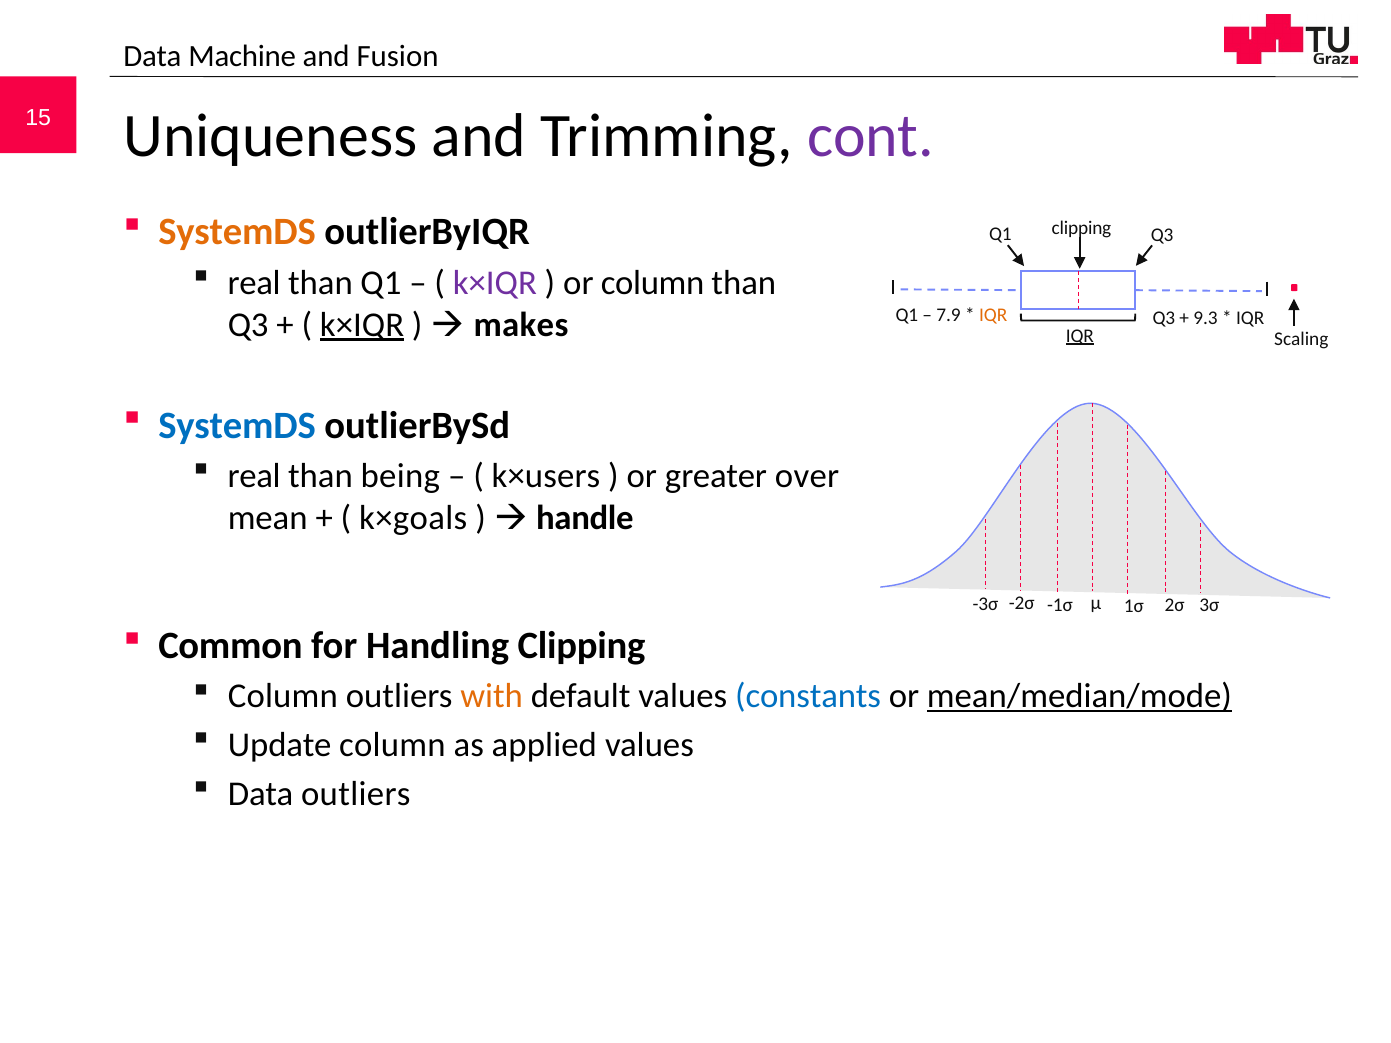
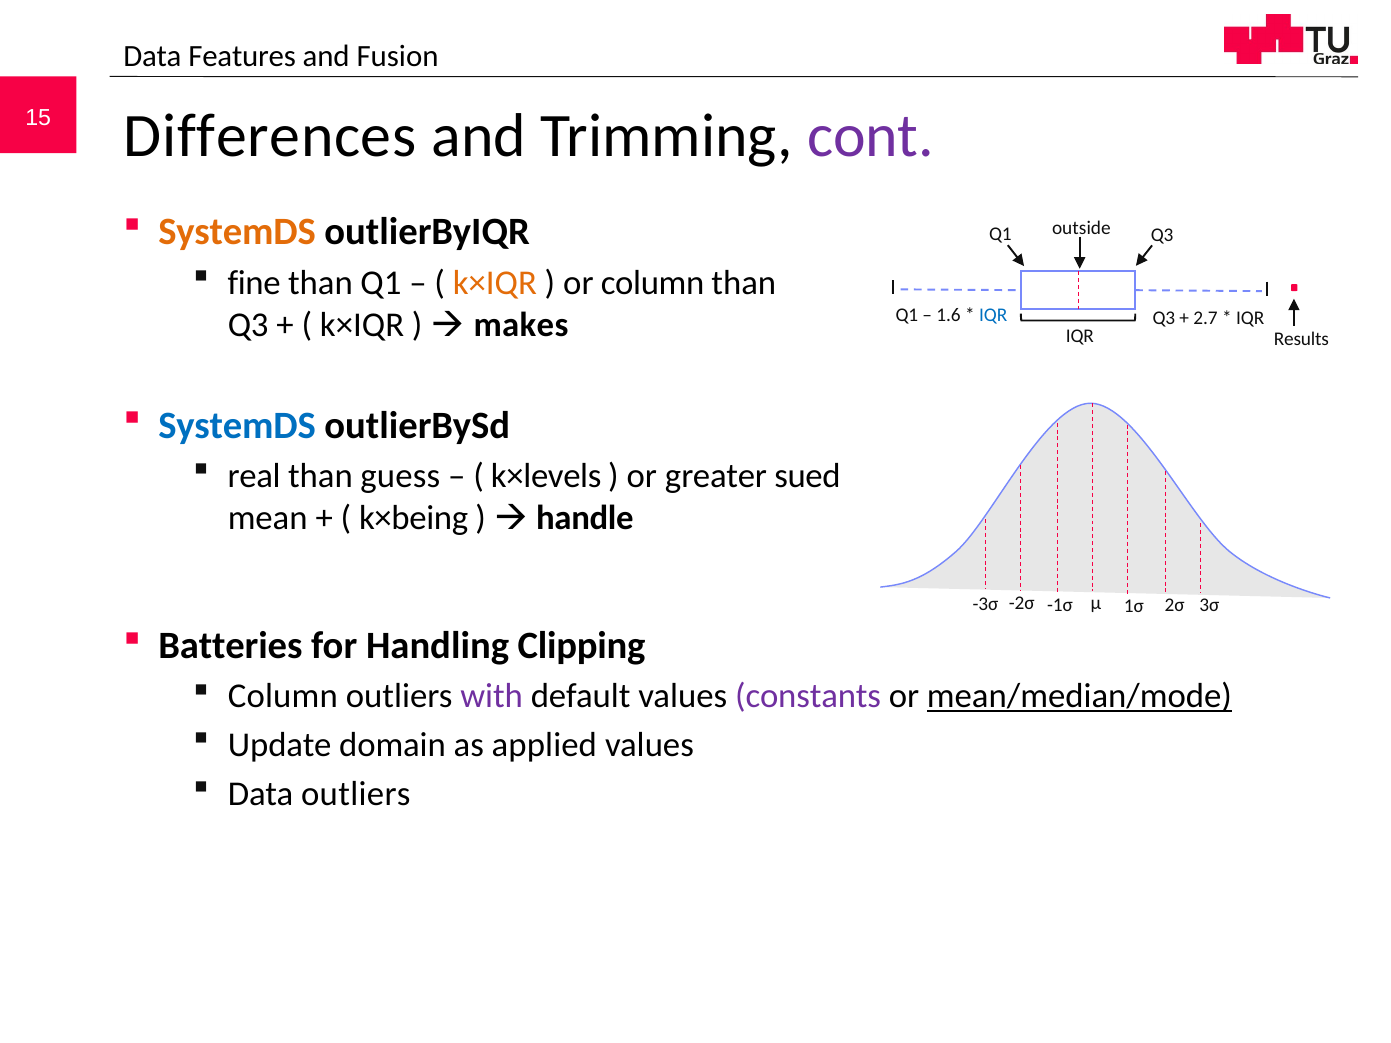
Machine: Machine -> Features (242, 57)
Uniqueness: Uniqueness -> Differences (270, 136)
clipping: clipping -> outside (1081, 228)
real: real -> fine (254, 283)
k×IQR colour: purple -> orange (495, 283)
7.9: 7.9 -> 1.6 (949, 315)
IQR colour: orange -> blue (993, 315)
9.3: 9.3 -> 2.7 (1206, 318)
k×IQR underline: present -> none (362, 325)
IQR underline: present -> none (1080, 336)
Scaling: Scaling -> Results (1301, 340)
being: being -> guess (400, 476)
k×users: k×users -> k×levels (546, 476)
over: over -> sued (807, 476)
k×goals: k×goals -> k×being (414, 518)
Common: Common -> Batteries (230, 646)
with colour: orange -> purple (492, 696)
constants colour: blue -> purple (808, 696)
Update column: column -> domain (393, 745)
